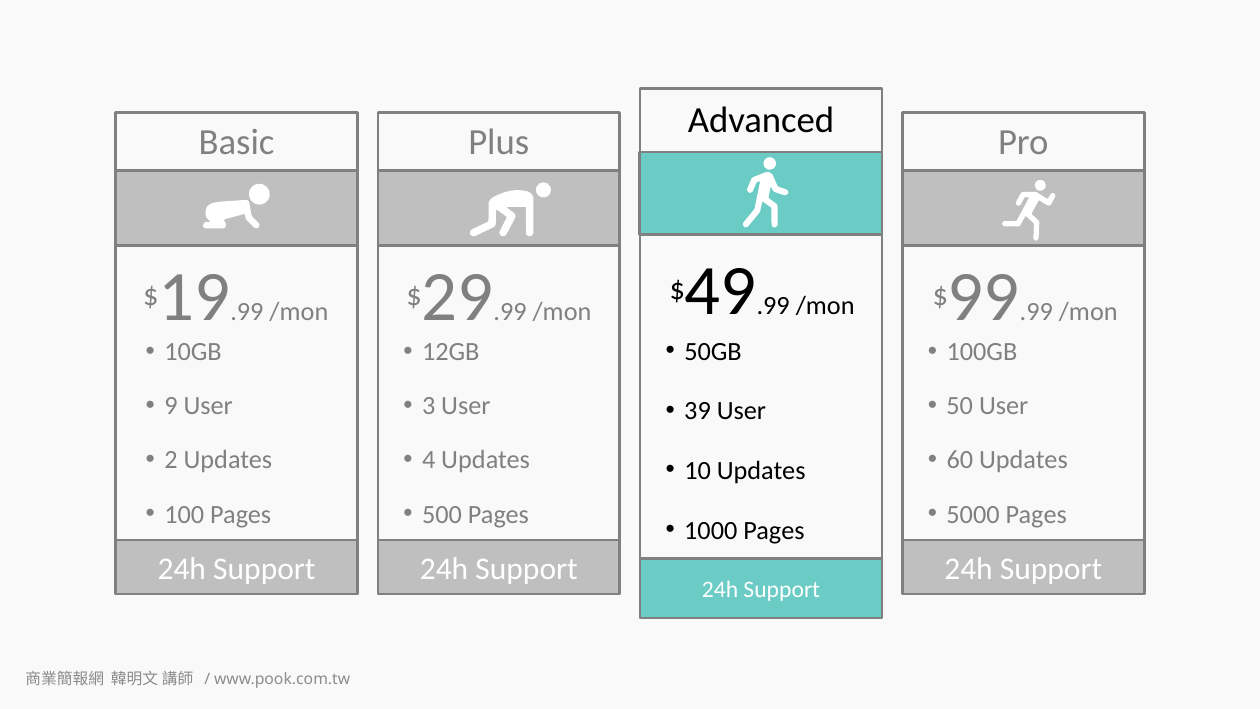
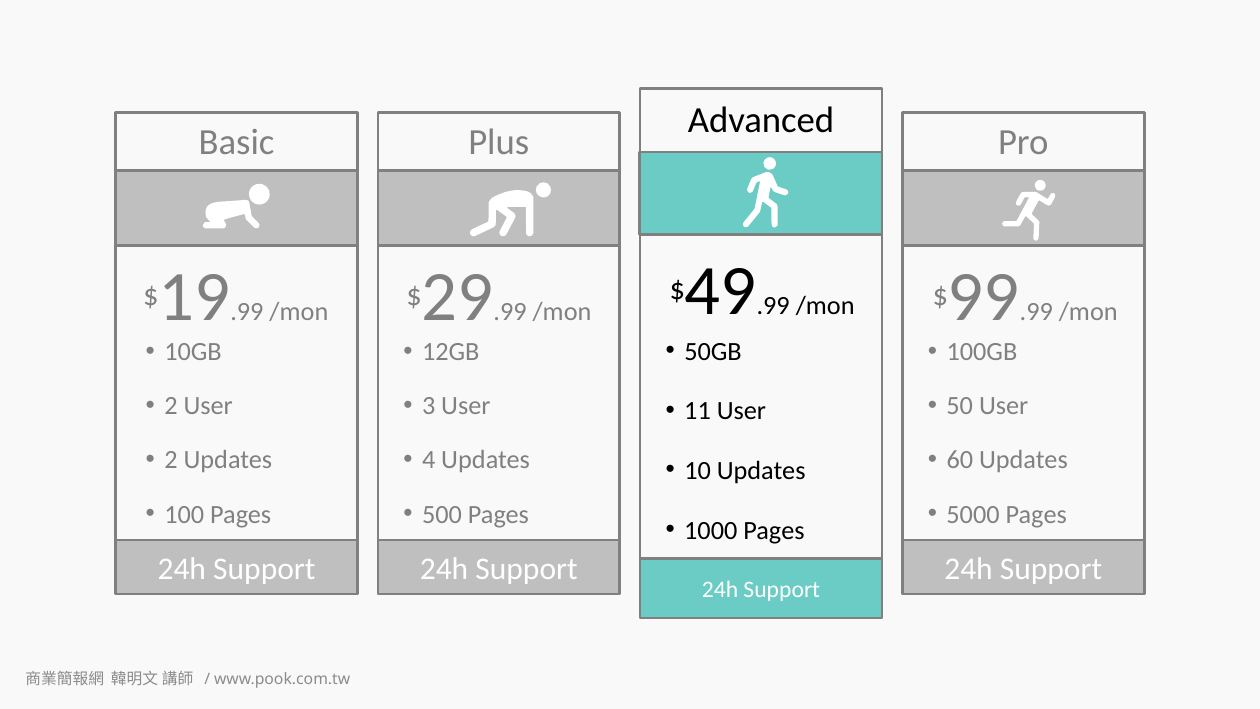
9: 9 -> 2 (171, 406)
39: 39 -> 11 (698, 411)
